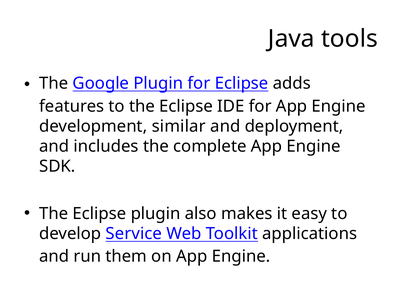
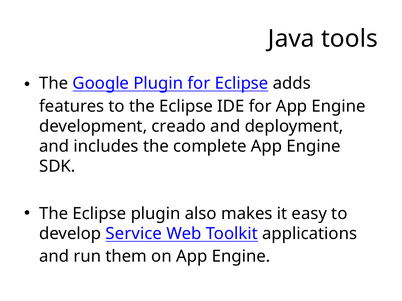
similar: similar -> creado (179, 126)
